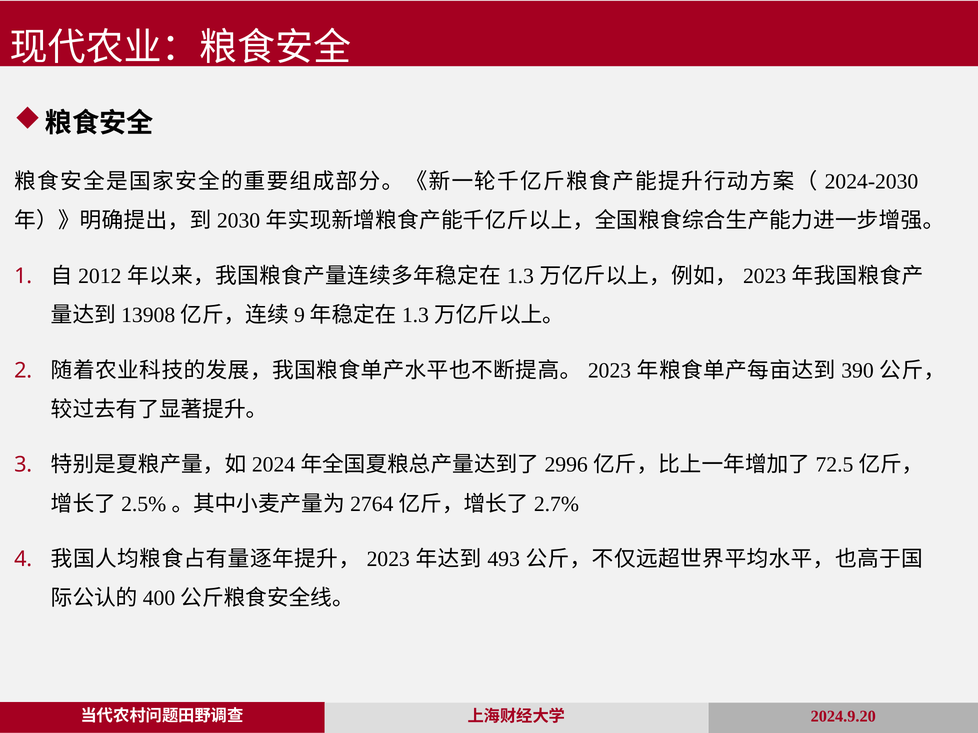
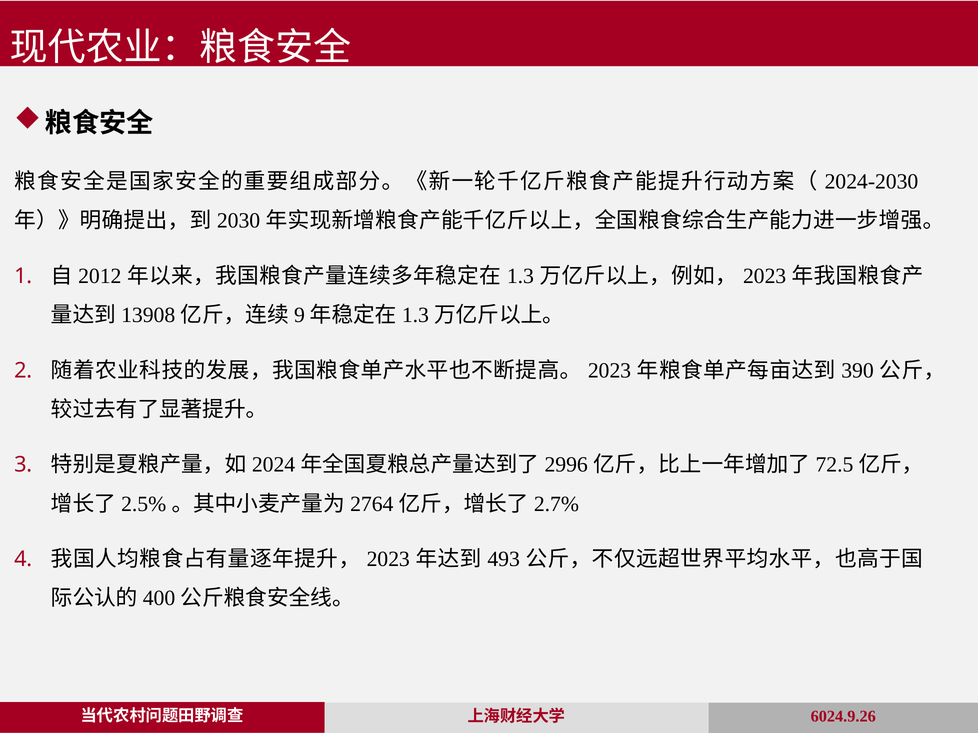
2024.9.20: 2024.9.20 -> 6024.9.26 (843, 717)
